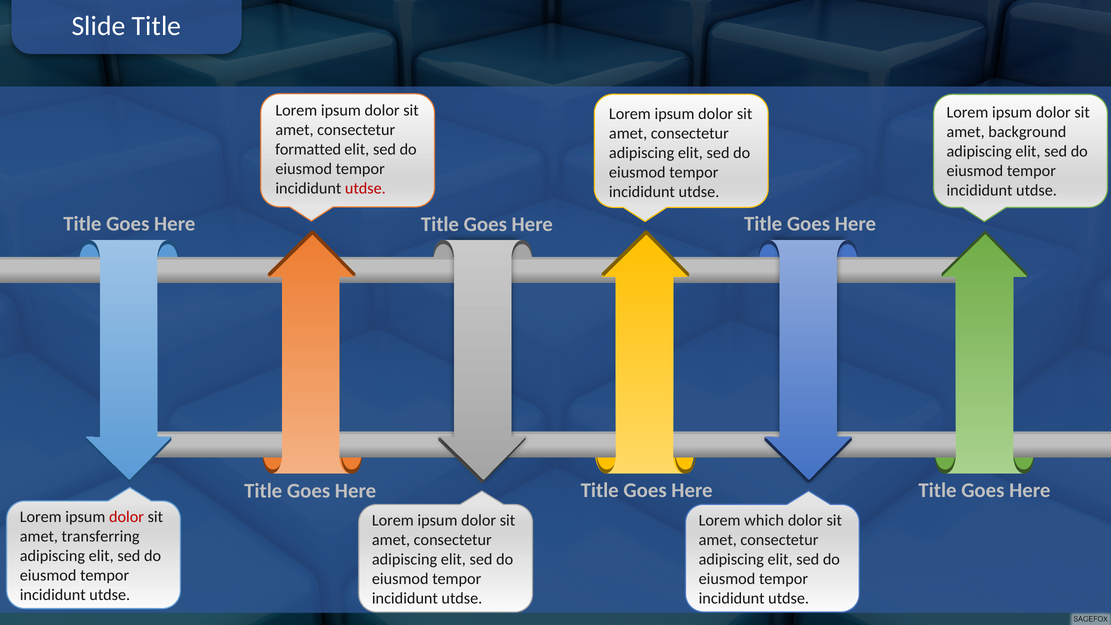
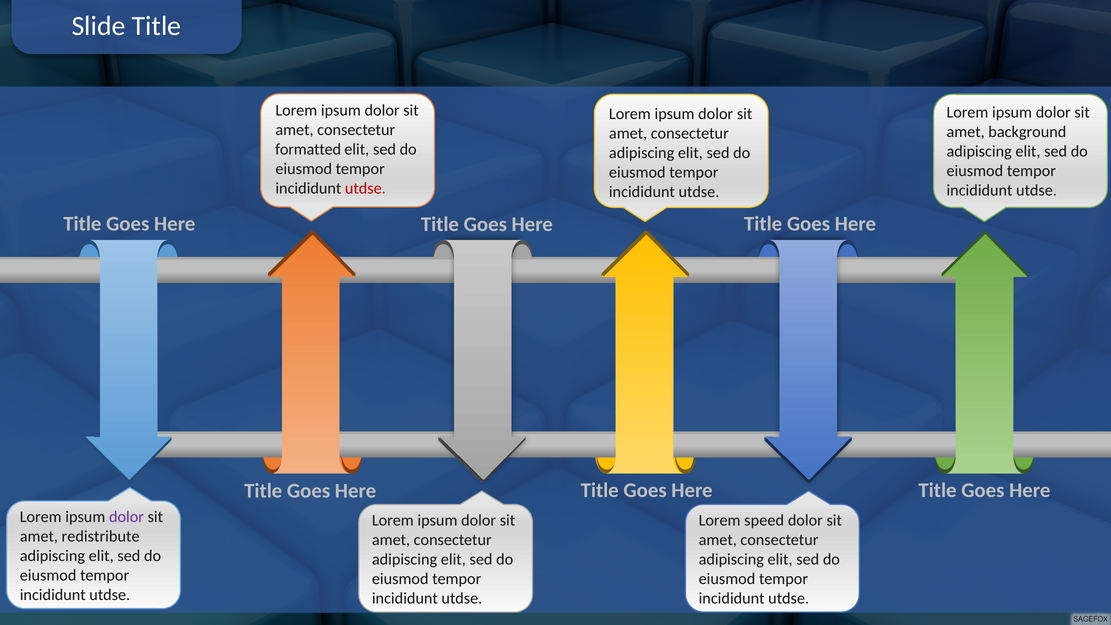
dolor colour: red -> purple (126, 517)
which: which -> speed (764, 520)
transferring: transferring -> redistribute (101, 536)
